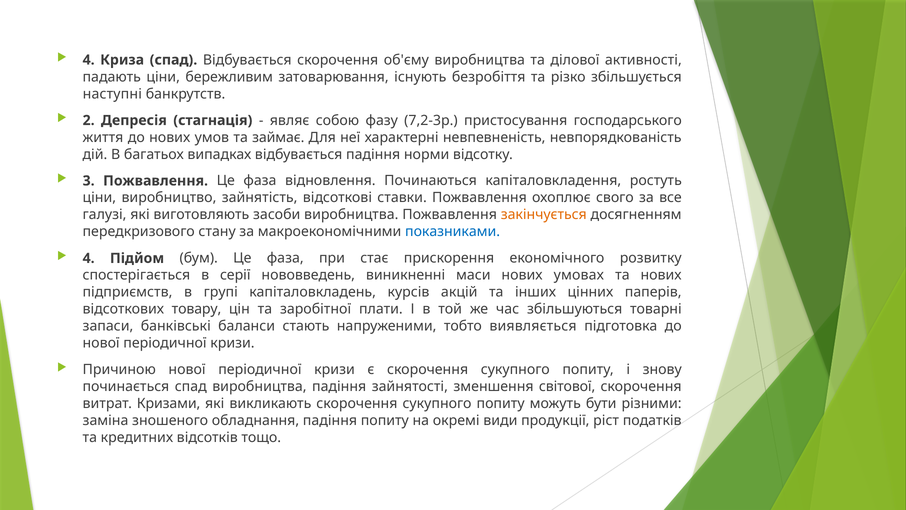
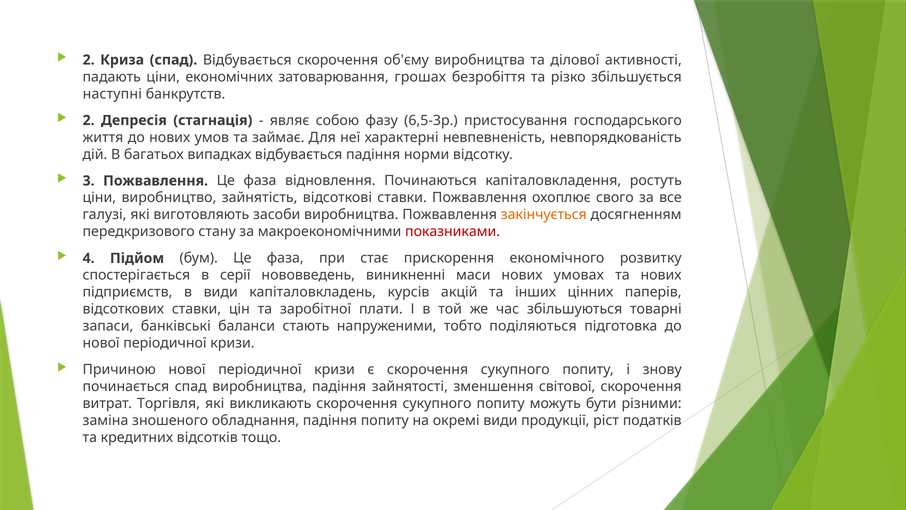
4: 4 -> 2 (89, 60)
бережливим: бережливим -> економічних (229, 77)
існують: існують -> грошах (420, 77)
7,2-3р: 7,2-3р -> 6,5-3р (431, 120)
показниками colour: blue -> red (453, 232)
в групі: групі -> види (221, 292)
відсоткових товару: товару -> ставки (196, 309)
виявляється: виявляється -> поділяються (533, 326)
Кризами: Кризами -> Торгівля (169, 403)
